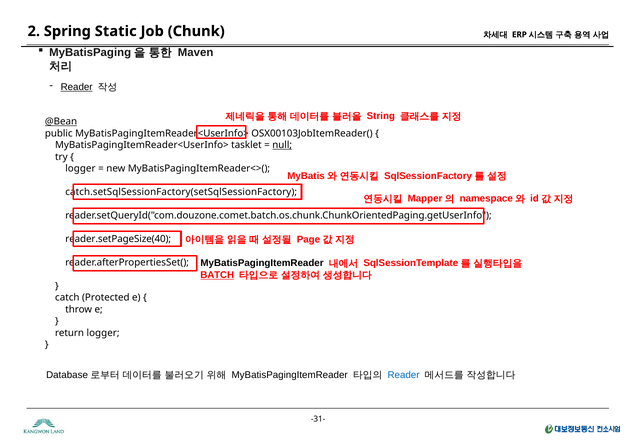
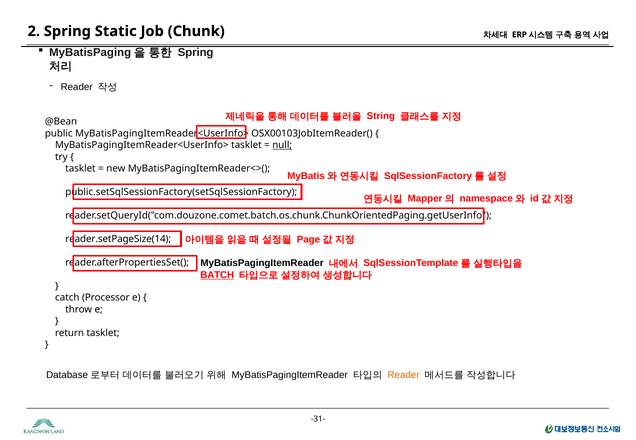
Maven: Maven -> Spring (196, 52)
Reader underline: present -> none (77, 87)
@Bean underline: present -> none (61, 122)
logger: logger -> tasklet (80, 169)
catch.setSqlSessionFactory(setSqlSessionFactory: catch.setSqlSessionFactory(setSqlSessionFactory -> public.setSqlSessionFactory(setSqlSessionFactory (181, 192)
reader.setPageSize(40: reader.setPageSize(40 -> reader.setPageSize(14 (118, 239)
Protected: Protected -> Processor (106, 298)
return logger: logger -> tasklet (103, 333)
Reader colour: blue -> orange (404, 375)
